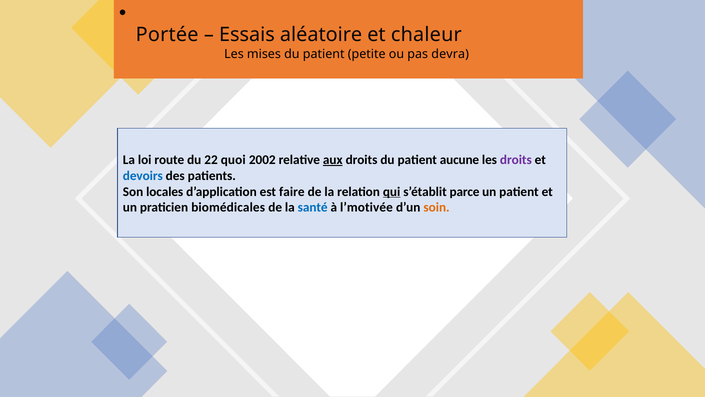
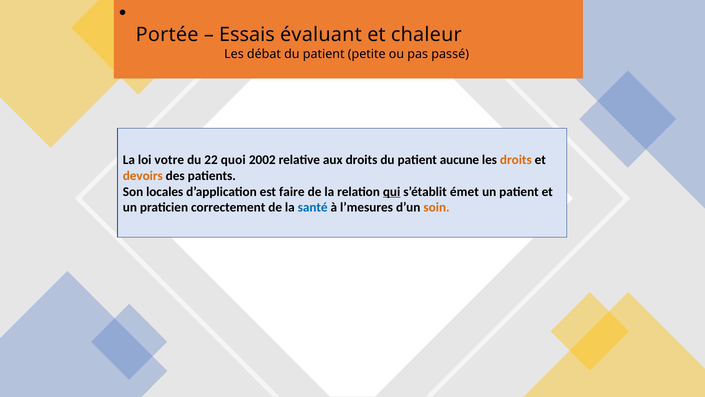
aléatoire: aléatoire -> évaluant (321, 35)
mises: mises -> débat (264, 54)
devra: devra -> passé (450, 54)
route: route -> votre (169, 160)
aux underline: present -> none (333, 160)
droits colour: purple -> orange (516, 160)
devoirs colour: blue -> orange (143, 176)
parce: parce -> émet (464, 191)
biomédicales: biomédicales -> correctement (228, 207)
l’motivée: l’motivée -> l’mesures (367, 207)
